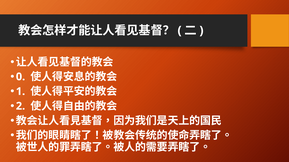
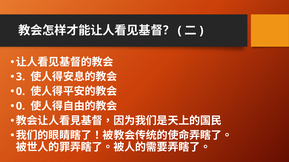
0: 0 -> 3 (20, 77)
1: 1 -> 0 (20, 92)
2: 2 -> 0 (20, 106)
